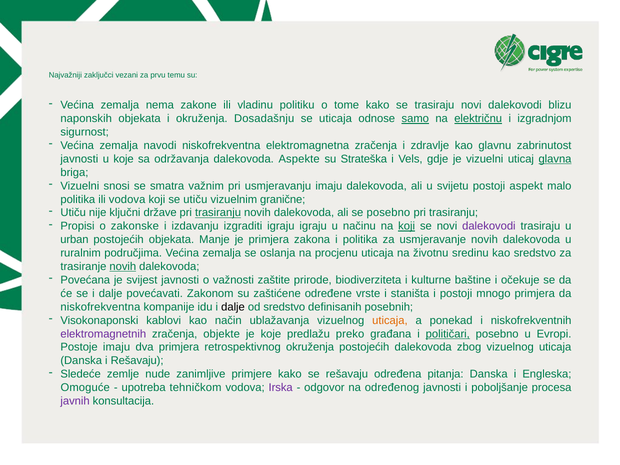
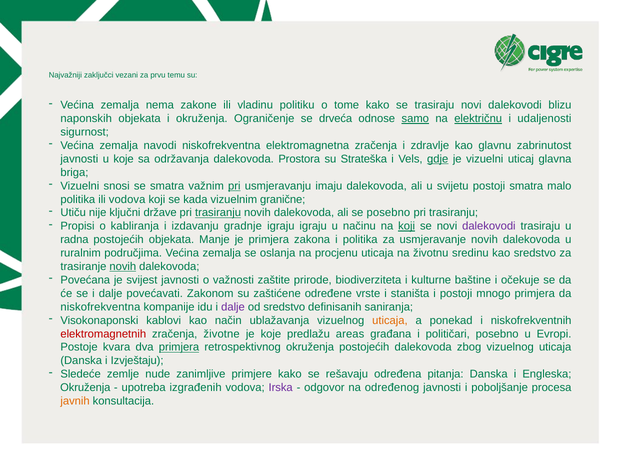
Dosadašnju: Dosadašnju -> Ograničenje (264, 119)
se uticaja: uticaja -> drveća (336, 119)
izgradnjom: izgradnjom -> udaljenosti (544, 119)
Aspekte: Aspekte -> Prostora (299, 159)
gdje underline: none -> present (438, 159)
glavna underline: present -> none (555, 159)
pri underline: none -> present (234, 186)
postoji aspekt: aspekt -> smatra (526, 186)
se utiču: utiču -> kada (195, 199)
zakonske: zakonske -> kabliranja (135, 226)
izgraditi: izgraditi -> gradnje (243, 226)
urban: urban -> radna (74, 240)
dalje colour: black -> purple (233, 307)
posebnih: posebnih -> saniranja (389, 307)
elektromagnetnih colour: purple -> red (103, 334)
objekte: objekte -> životne (222, 334)
preko: preko -> areas (350, 334)
političari underline: present -> none (448, 334)
Postoje imaju: imaju -> kvara (117, 347)
primjera underline: none -> present (179, 347)
i Rešavaju: Rešavaju -> Izvještaju (137, 361)
Omoguće: Omoguće -> Okruženja (85, 388)
tehničkom: tehničkom -> izgrađenih (196, 388)
javnih colour: purple -> orange (75, 401)
